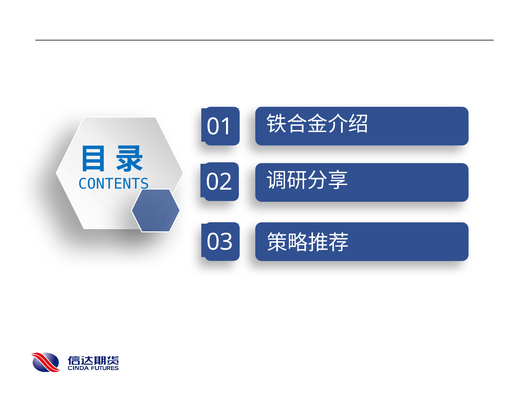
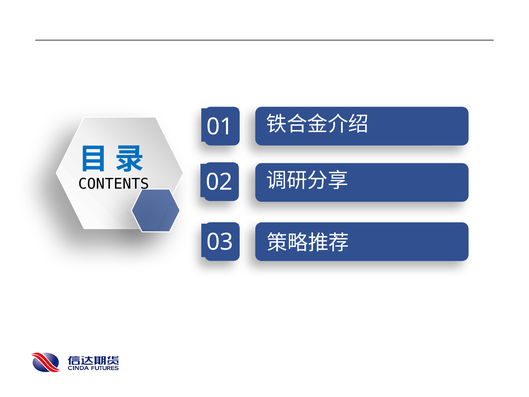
CONTENTS colour: blue -> black (114, 184)
